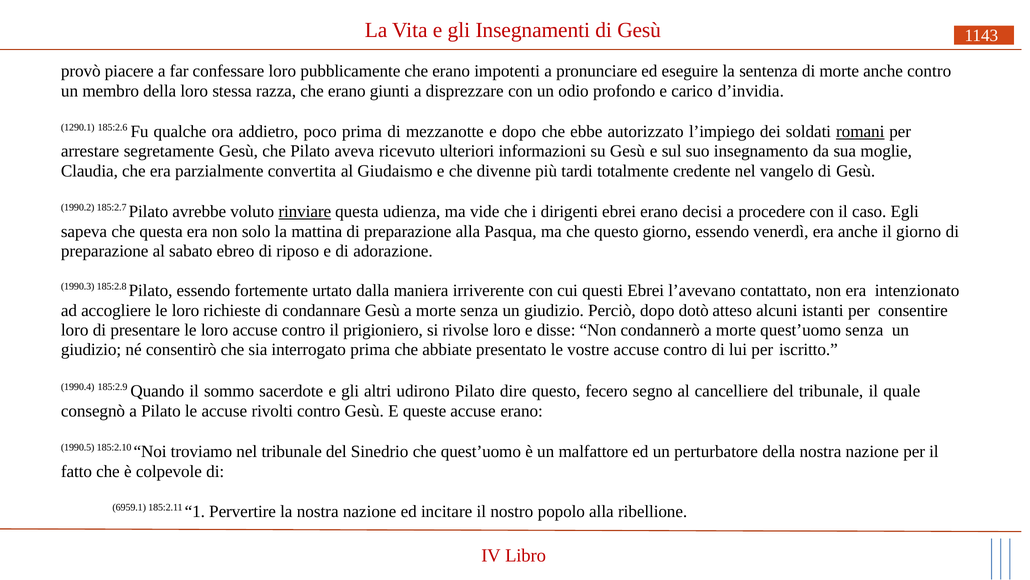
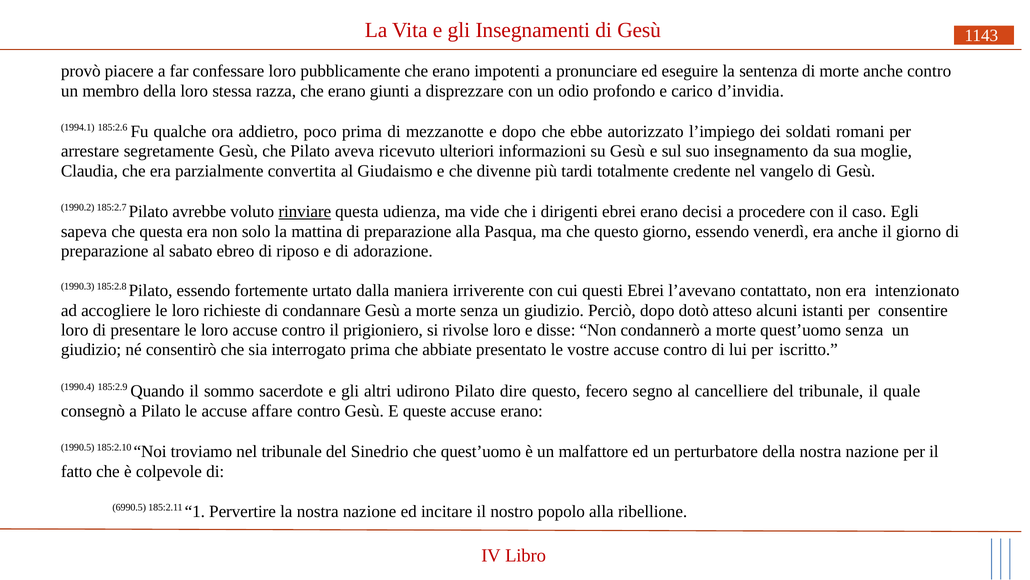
1290.1: 1290.1 -> 1994.1 (78, 127)
romani underline: present -> none (860, 131)
rivolti: rivolti -> affare (272, 411)
6959.1: 6959.1 -> 6990.5 (129, 507)
